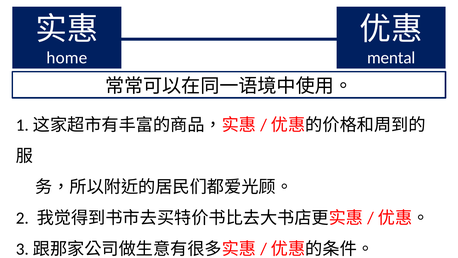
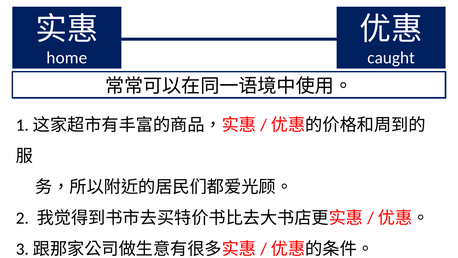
mental: mental -> caught (391, 58)
